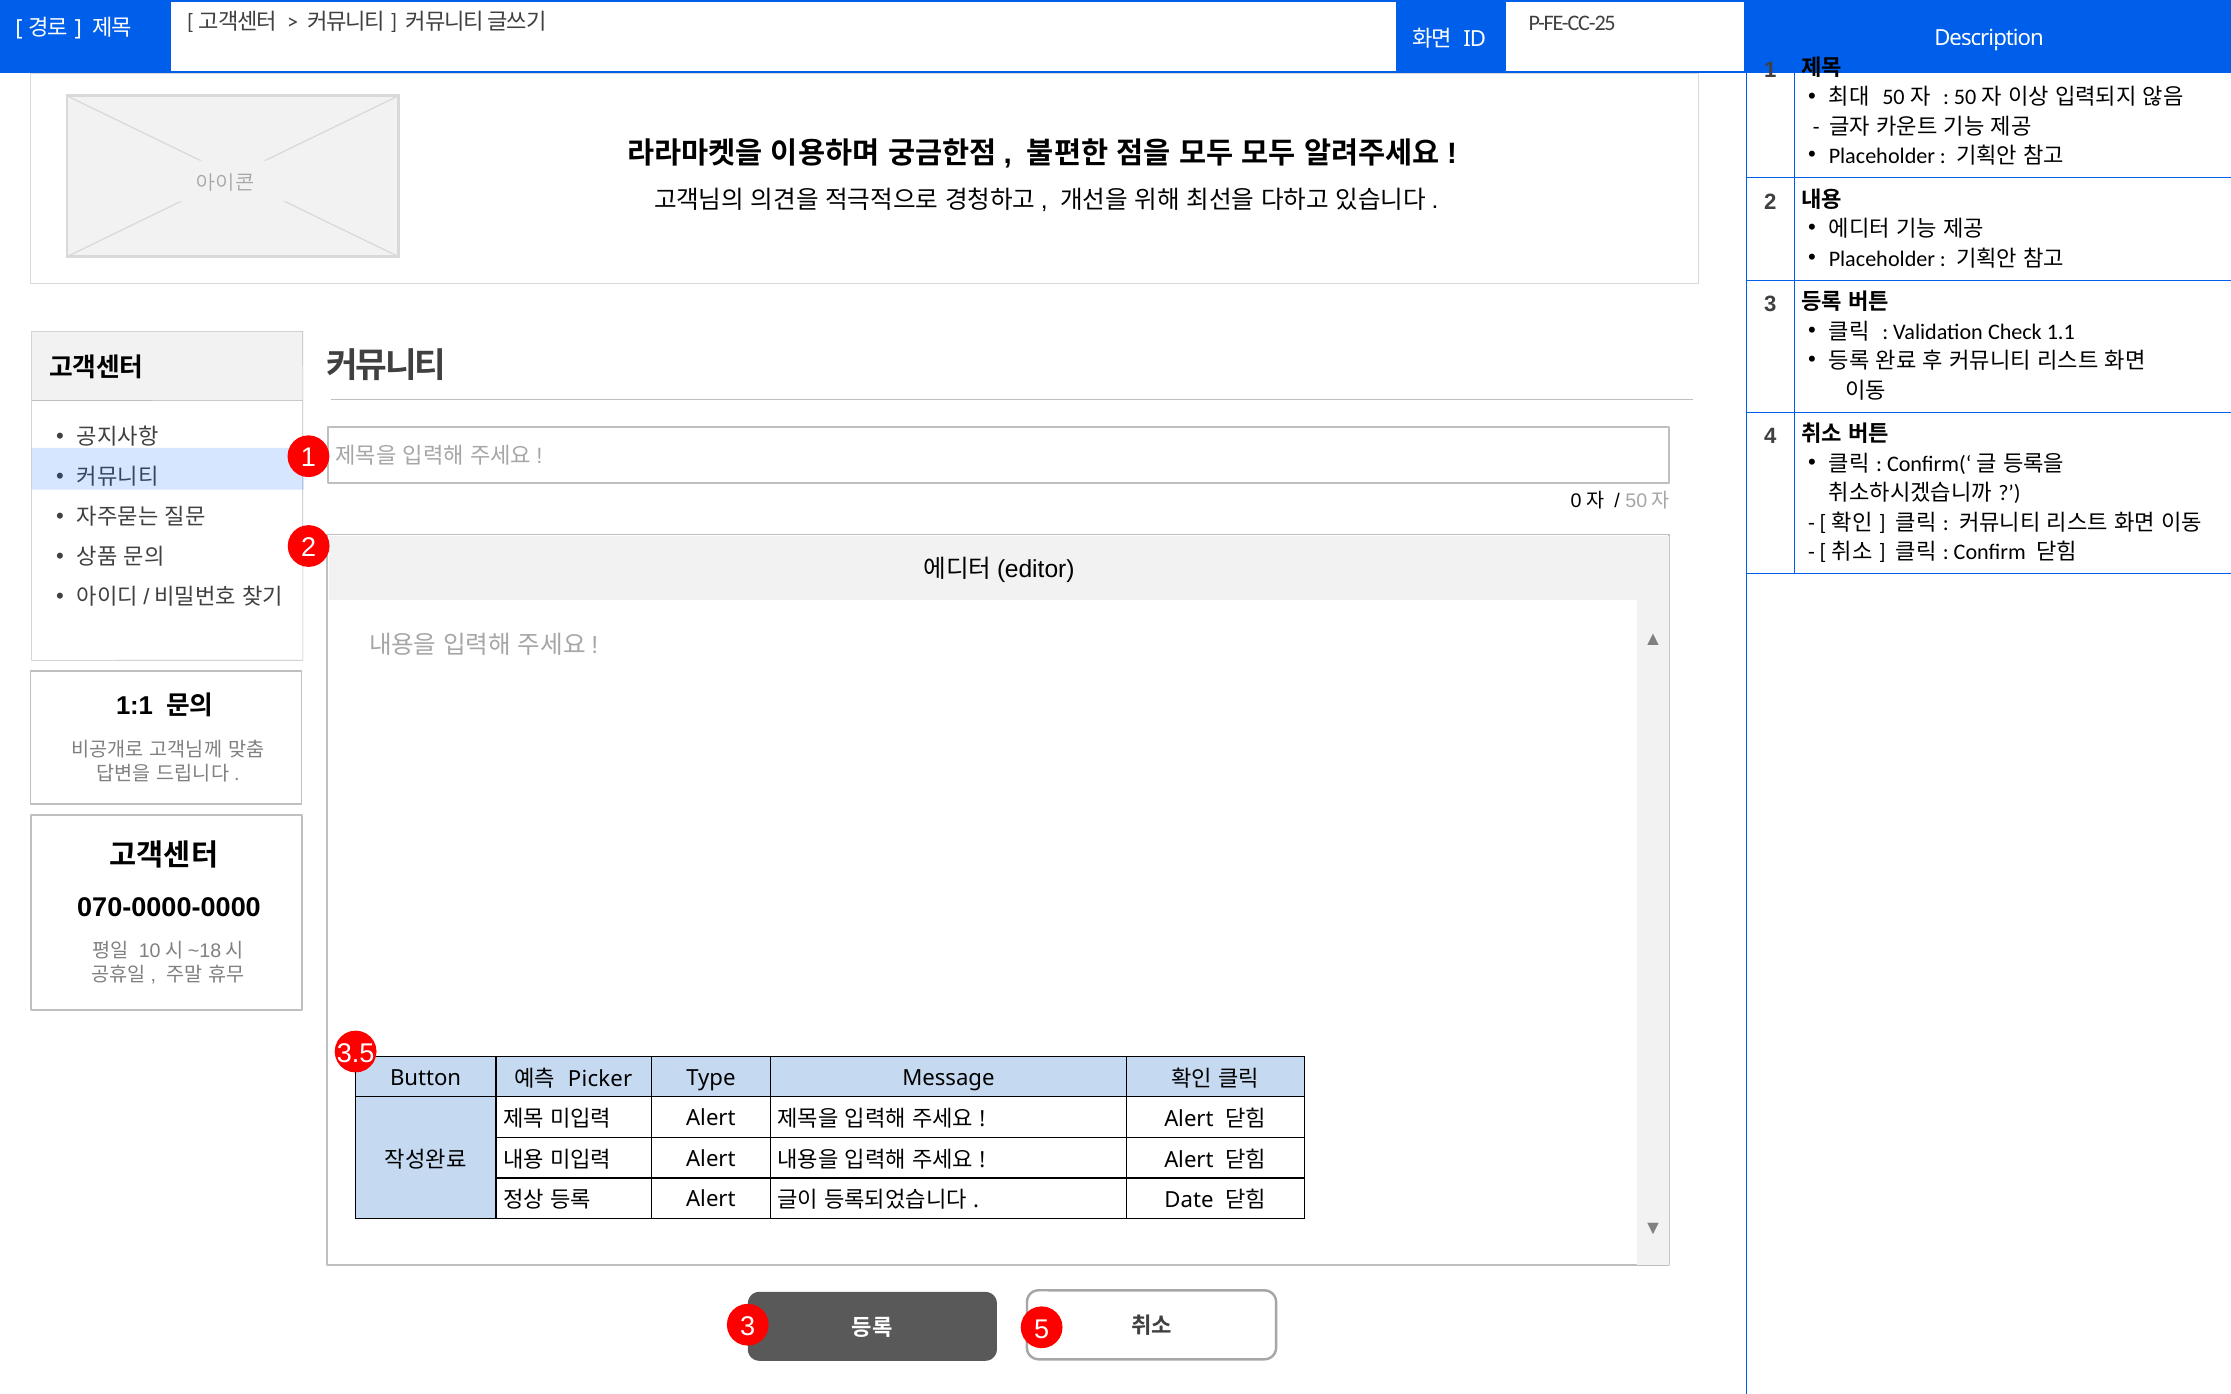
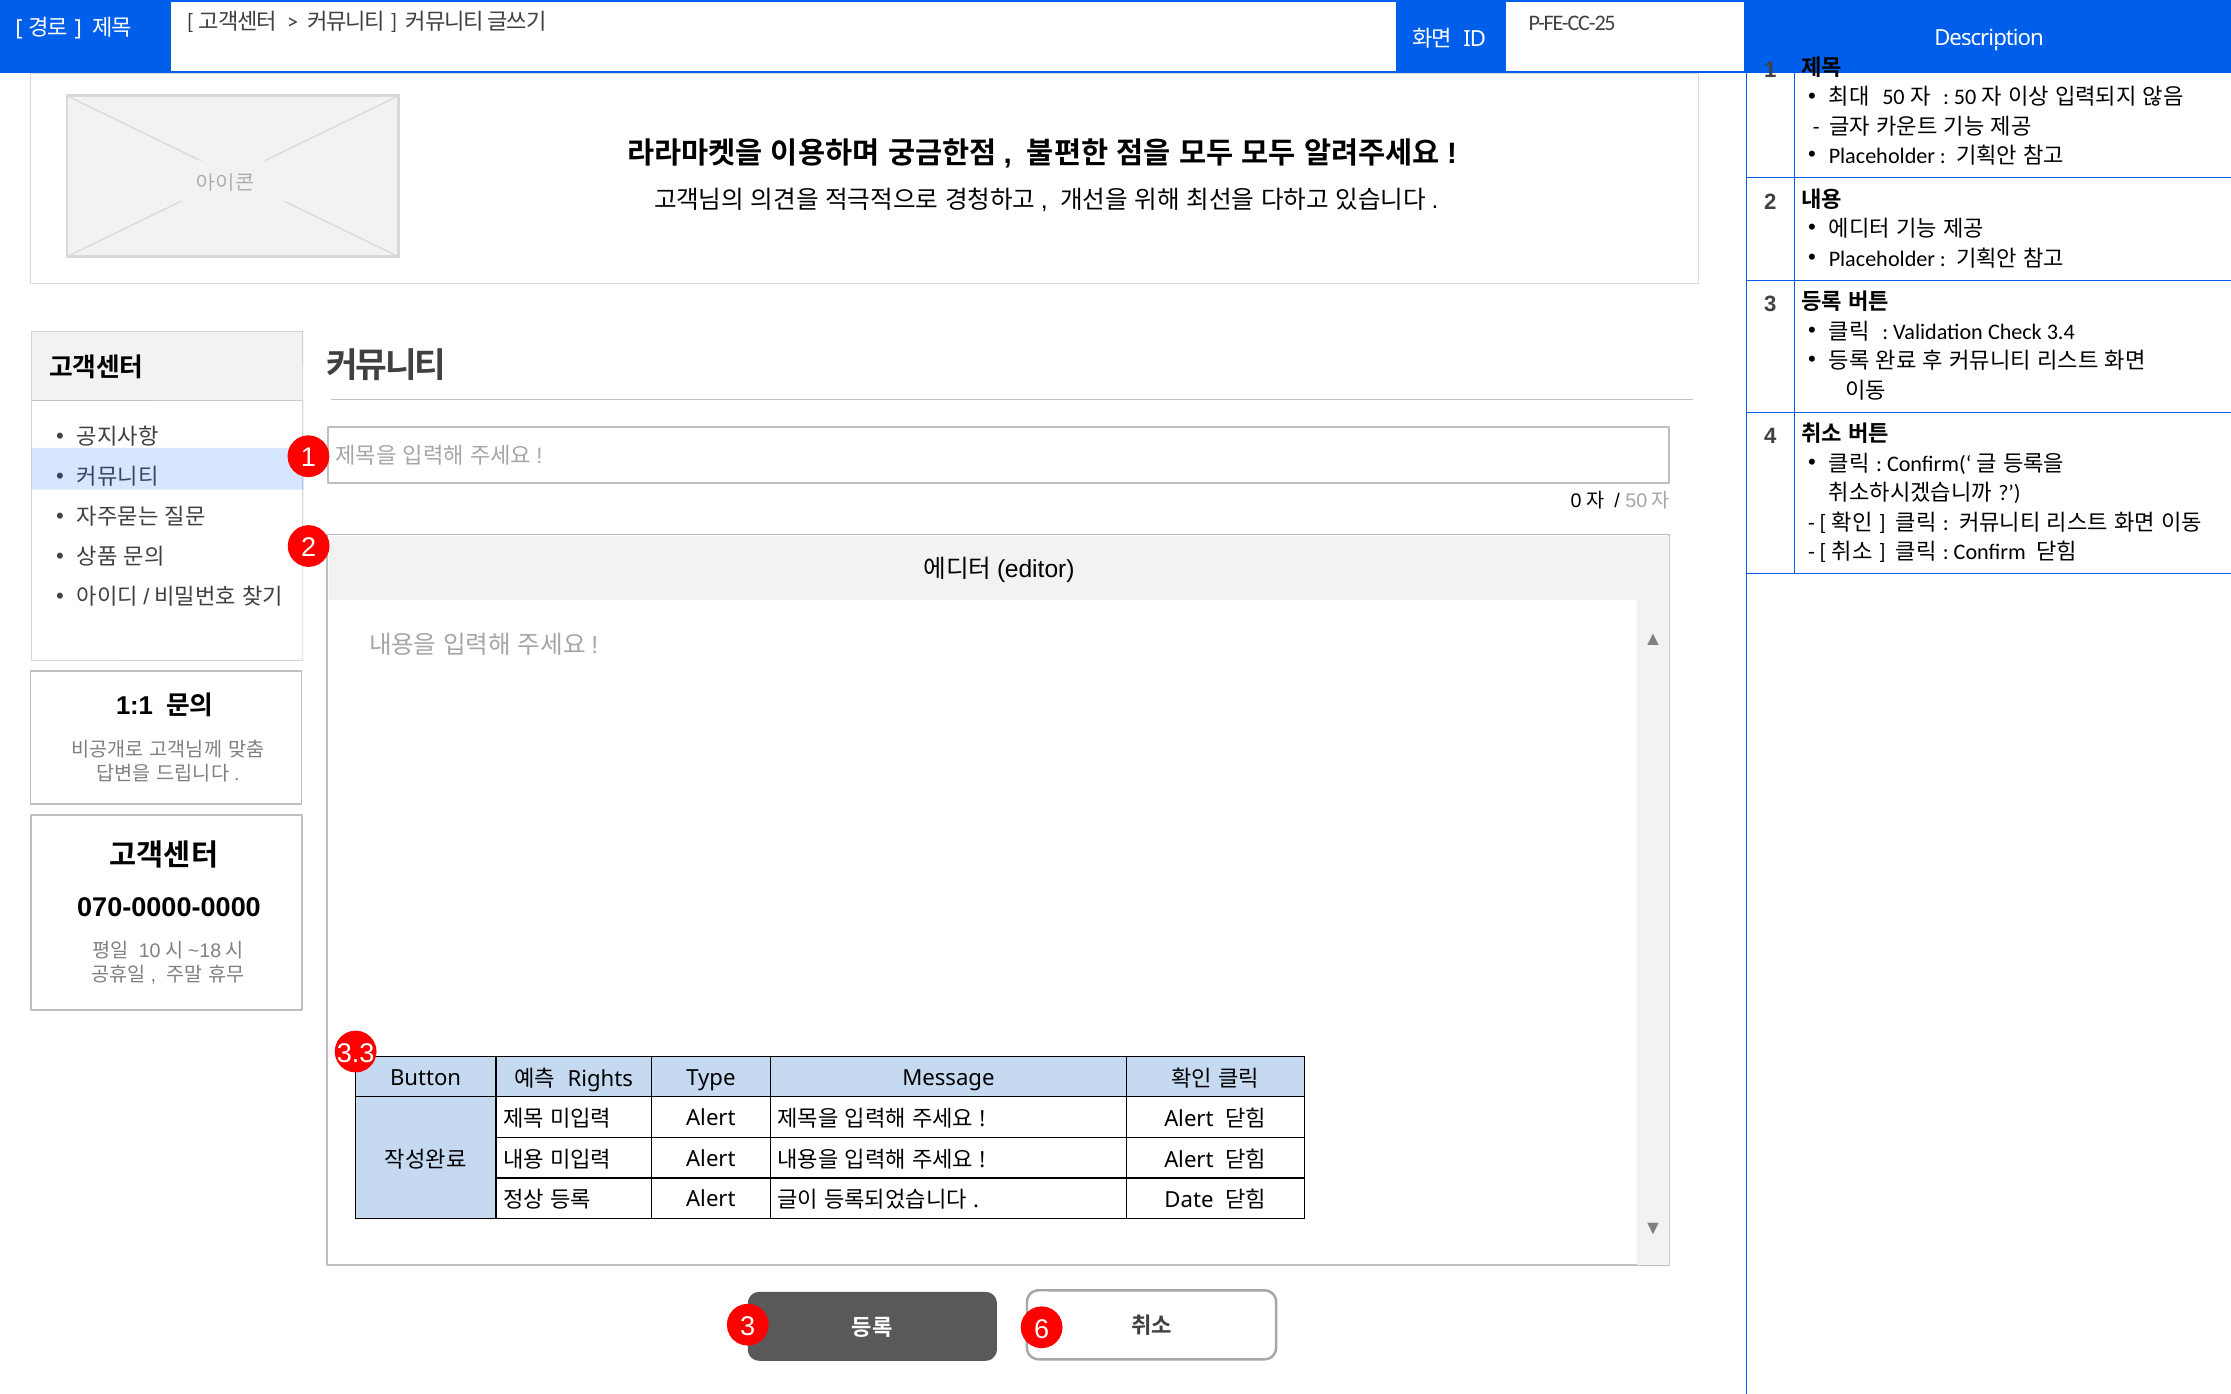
1.1: 1.1 -> 3.4 (2061, 332)
3.5: 3.5 -> 3.3 (356, 1053)
Picker: Picker -> Rights (600, 1079)
5: 5 -> 6 (1042, 1329)
